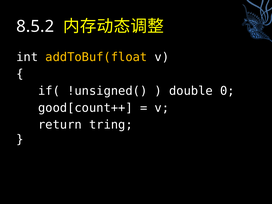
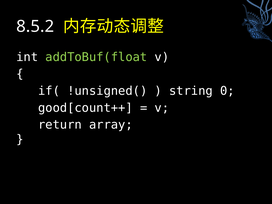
addToBuf(float colour: yellow -> light green (96, 57)
double: double -> string (191, 91)
tring: tring -> array (111, 125)
